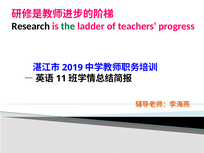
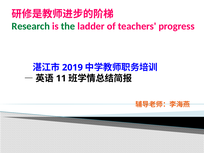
Research colour: black -> green (31, 26)
